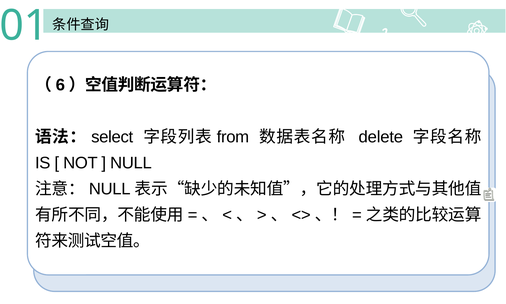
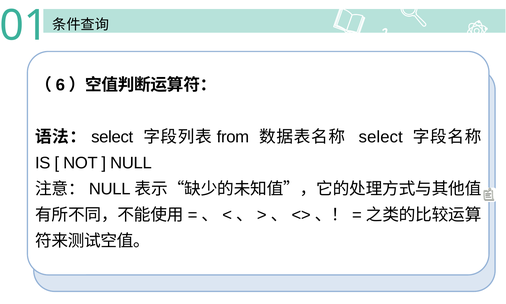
delete: delete -> select (381, 137)
